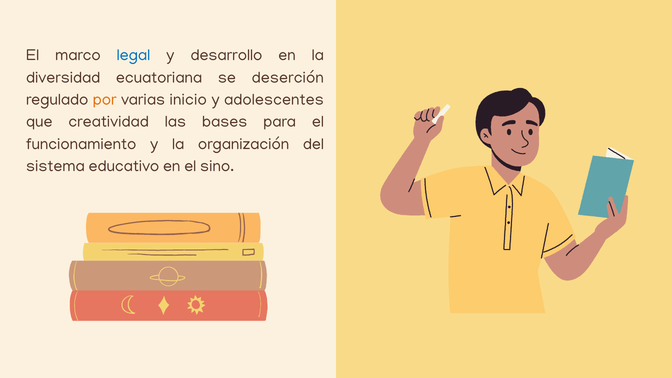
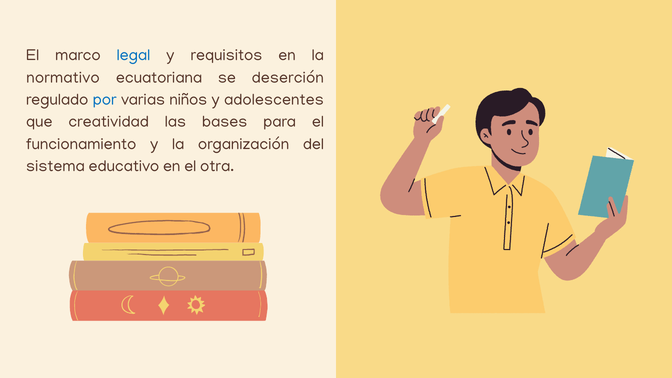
desarrollo: desarrollo -> requisitos (226, 55)
diversidad: diversidad -> normativo (63, 77)
por colour: orange -> blue (105, 100)
inicio: inicio -> niños (188, 100)
sino: sino -> otra (217, 166)
